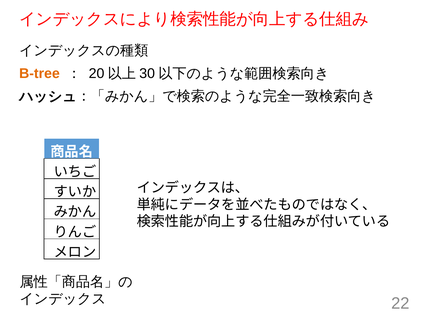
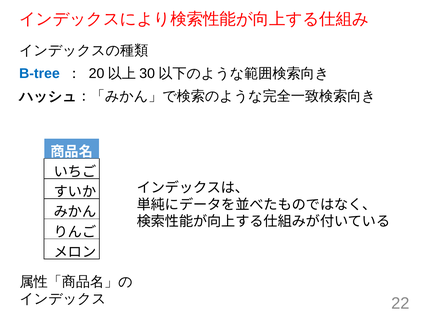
B-tree colour: orange -> blue (39, 74)
